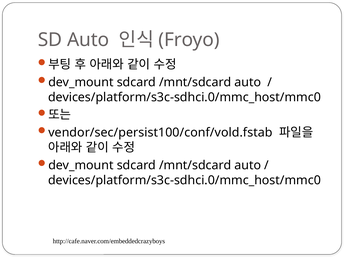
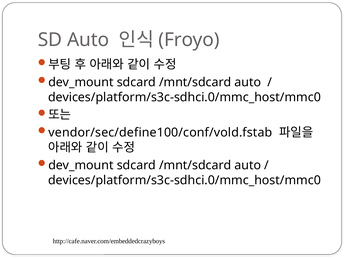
vendor/sec/persist100/conf/vold.fstab: vendor/sec/persist100/conf/vold.fstab -> vendor/sec/define100/conf/vold.fstab (160, 133)
